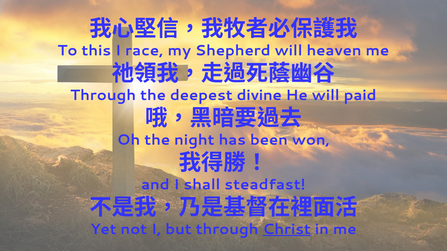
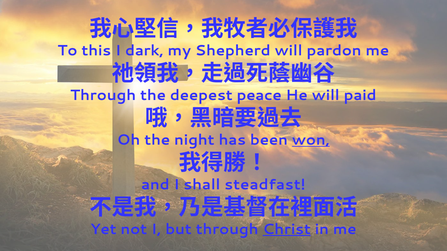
race: race -> dark (144, 51)
heaven: heaven -> pardon (334, 51)
divine: divine -> peace (259, 95)
won underline: none -> present (311, 140)
